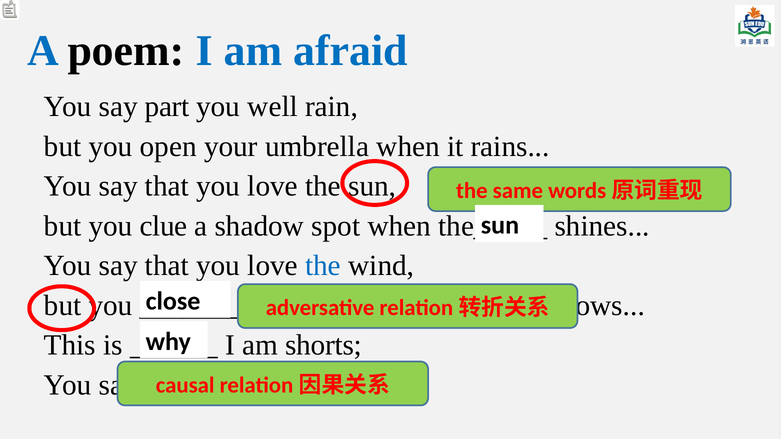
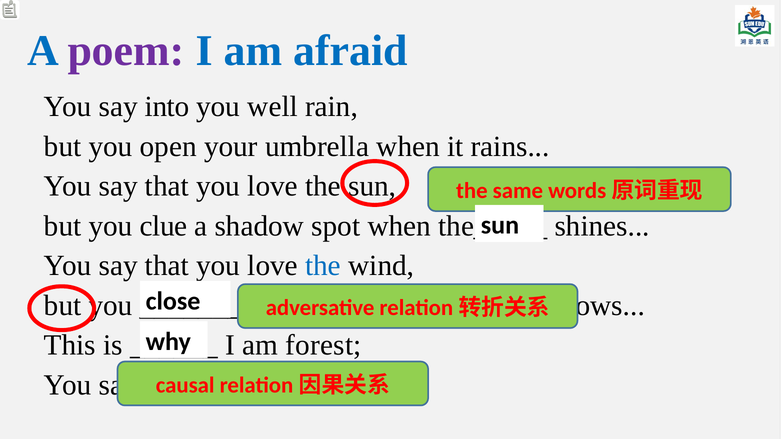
poem colour: black -> purple (126, 51)
part: part -> into (167, 107)
shorts: shorts -> forest (323, 345)
